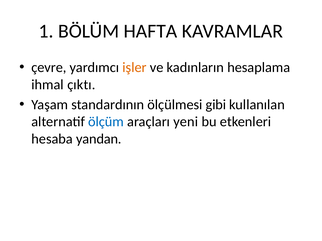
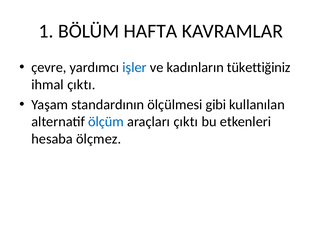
işler colour: orange -> blue (135, 68)
hesaplama: hesaplama -> tükettiğiniz (259, 68)
araçları yeni: yeni -> çıktı (186, 122)
yandan: yandan -> ölçmez (99, 139)
